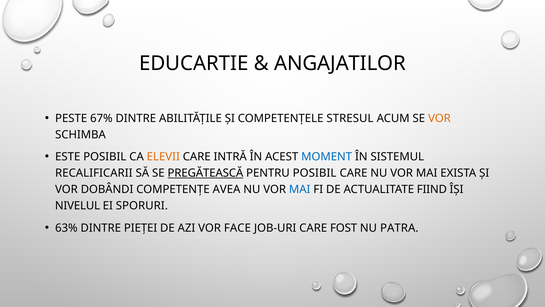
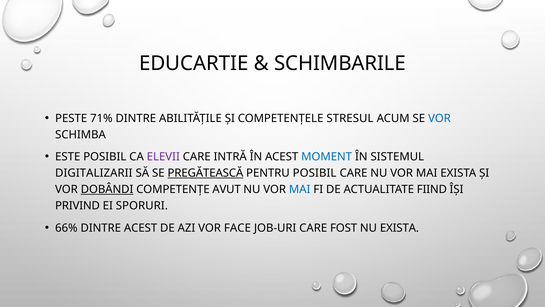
ANGAJATILOR: ANGAJATILOR -> SCHIMBARILE (340, 63)
67%: 67% -> 71% (101, 118)
VOR colour: orange -> blue (439, 118)
ELEVII colour: orange -> purple (163, 157)
RECALIFICARII: RECALIFICARII -> DIGITALIZARII (94, 173)
DOBÂNDI underline: none -> present (107, 189)
AVEA: AVEA -> AVUT (227, 189)
NIVELUL: NIVELUL -> PRIVIND (77, 206)
63%: 63% -> 66% (66, 228)
DINTRE PIEȚEI: PIEȚEI -> ACEST (141, 228)
NU PATRA: PATRA -> EXISTA (399, 228)
